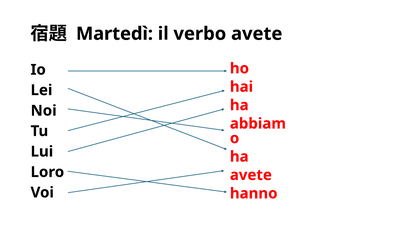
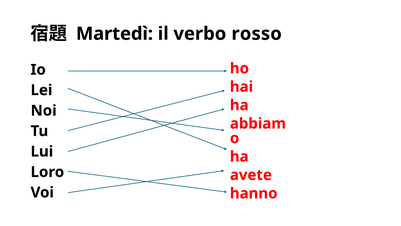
verbo avete: avete -> rosso (257, 34)
